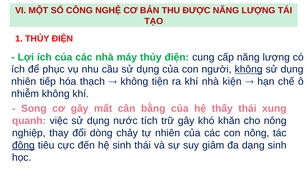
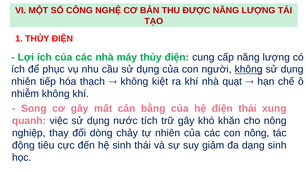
tiện: tiện -> kiệt (160, 82)
kiện: kiện -> quạt (232, 82)
hệ thấy: thấy -> điện (222, 109)
động underline: present -> none (23, 145)
